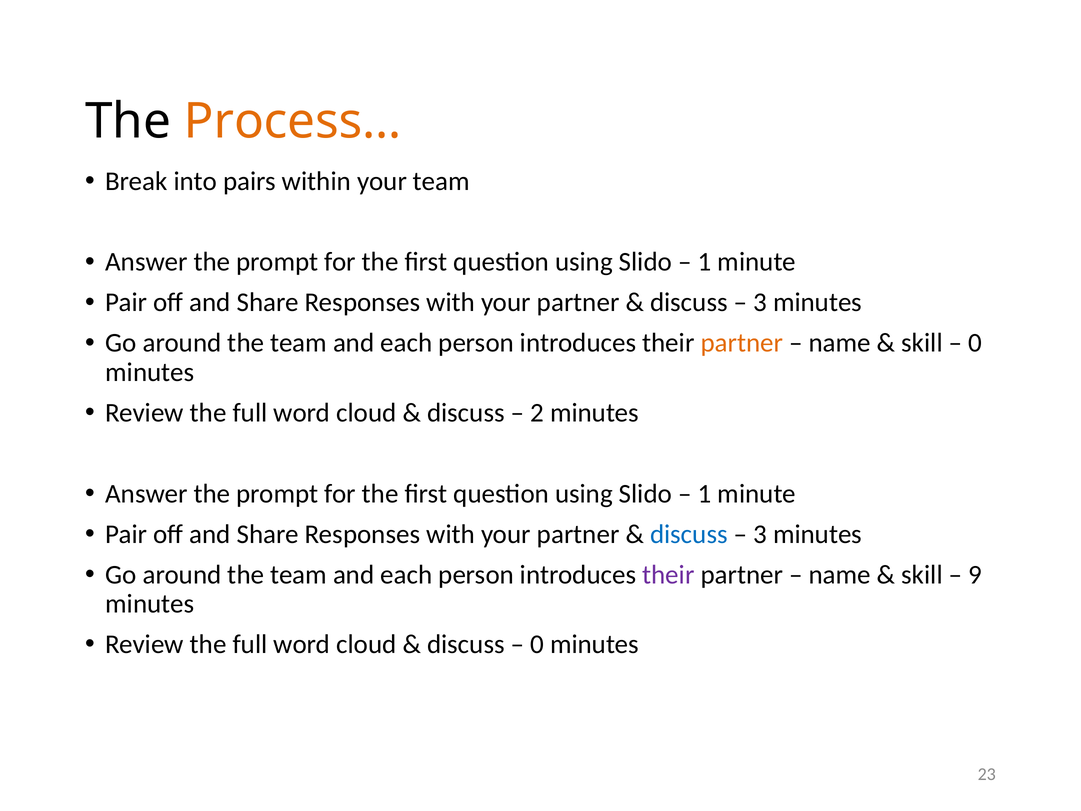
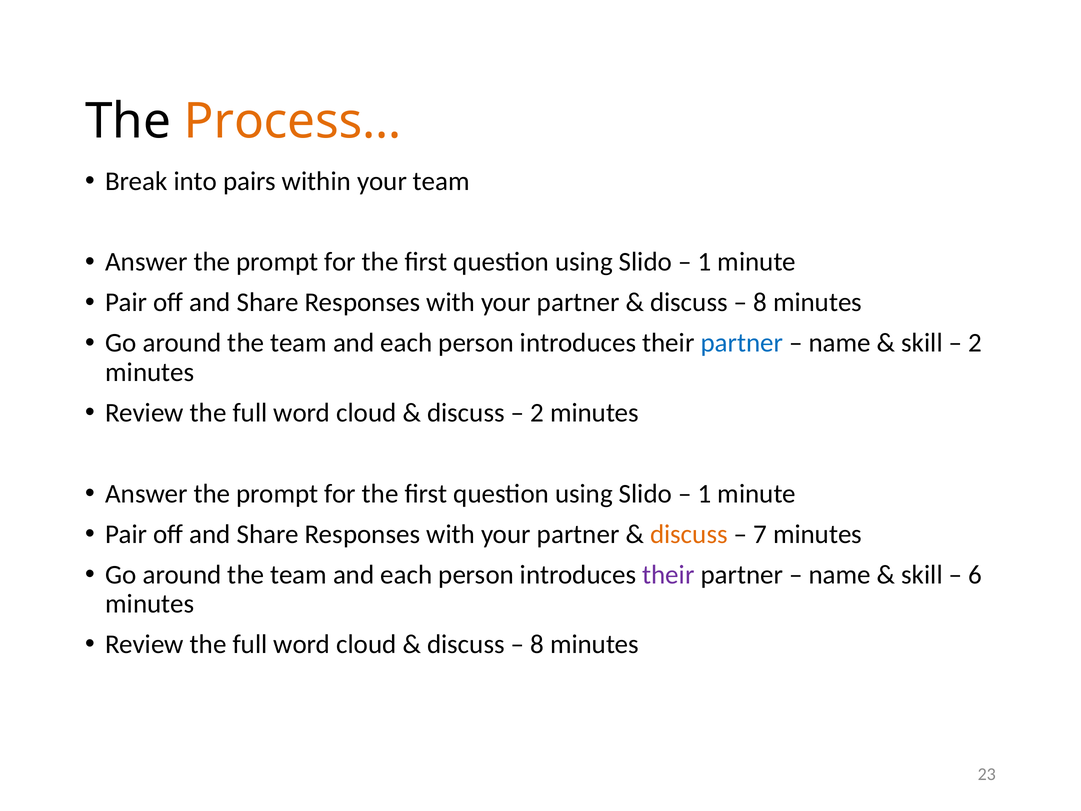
3: 3 -> 8 (760, 302)
partner colour: orange -> blue (742, 343)
0: 0 -> 2 (975, 343)
discuss colour: blue -> orange (689, 534)
3: 3 -> 7 (760, 534)
9: 9 -> 6 (975, 574)
0: 0 -> 8 (537, 644)
